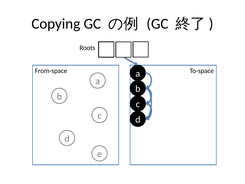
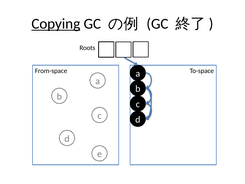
Copying underline: none -> present (56, 24)
